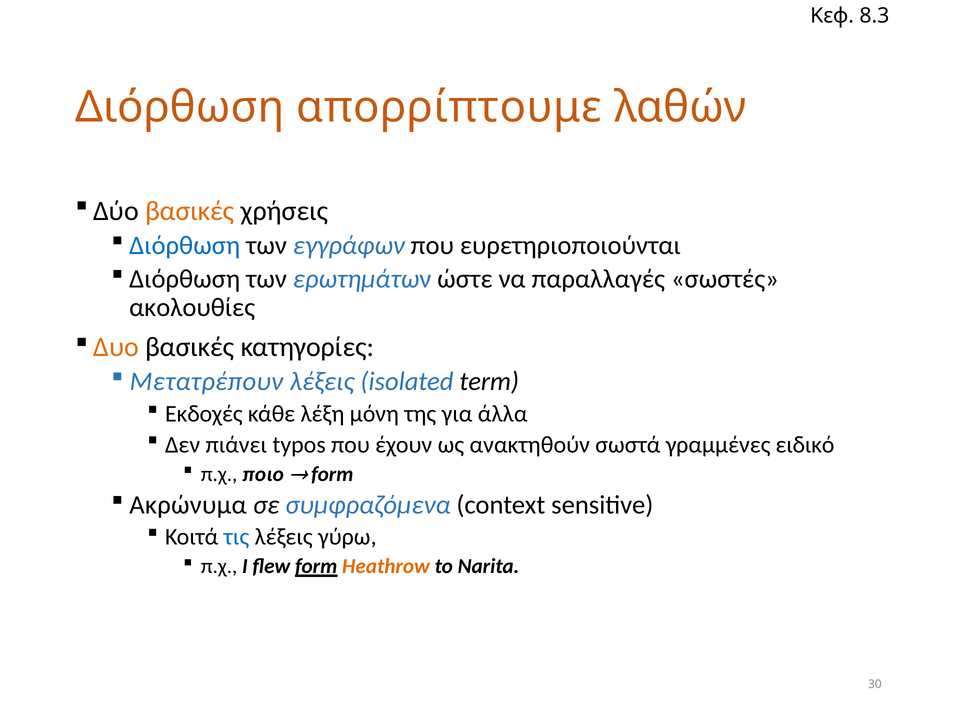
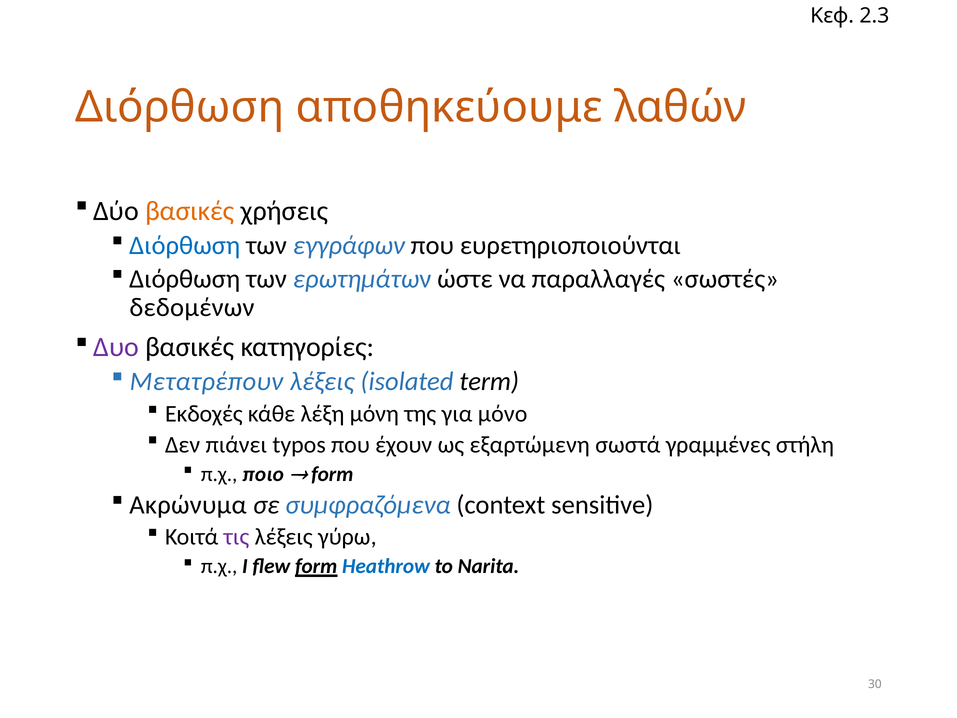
8.3: 8.3 -> 2.3 (874, 16)
απορρίπτουμε: απορρίπτουμε -> αποθηκεύουμε (449, 107)
ακολουθίες: ακολουθίες -> δεδομένων (192, 308)
Δυο colour: orange -> purple (116, 347)
άλλα: άλλα -> μόνο (503, 414)
ανακτηθούν: ανακτηθούν -> εξαρτώμενη (530, 444)
ειδικό: ειδικό -> στήλη (805, 444)
τις colour: blue -> purple (236, 537)
Heathrow colour: orange -> blue (386, 566)
